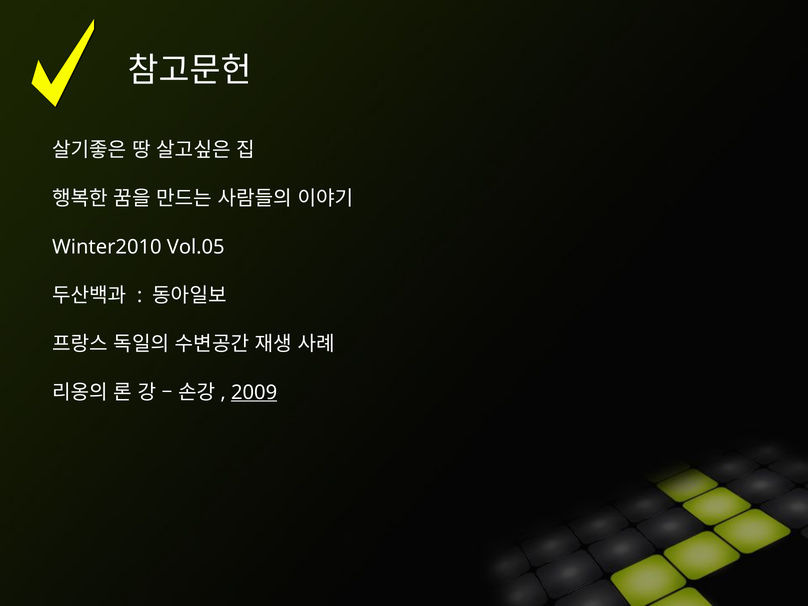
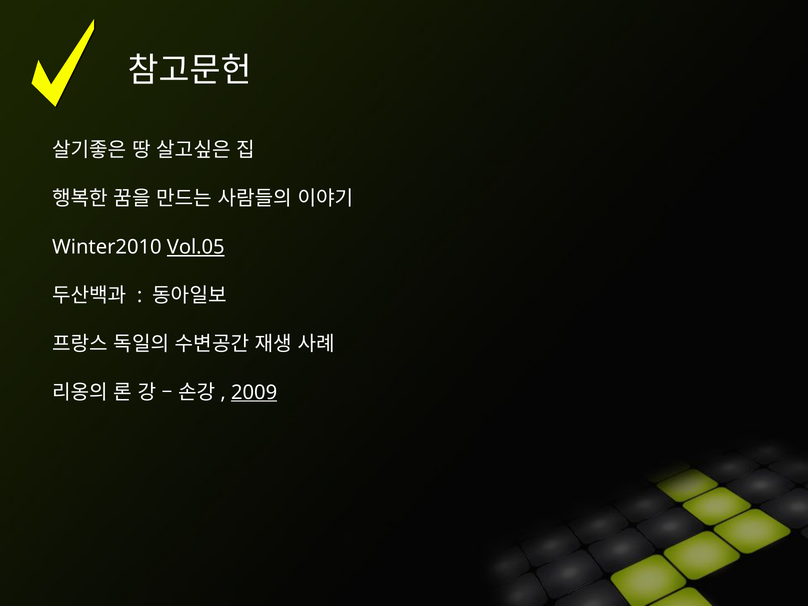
Vol.05 underline: none -> present (196, 247)
